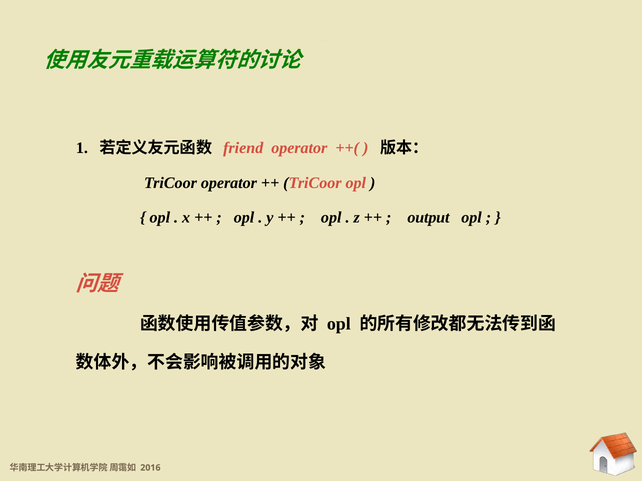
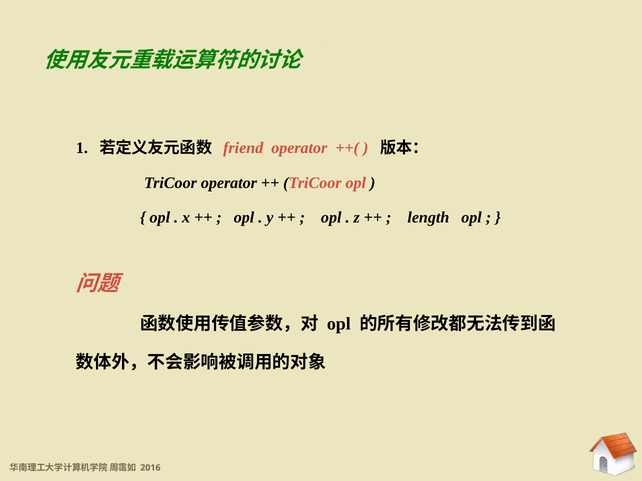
output: output -> length (428, 218)
